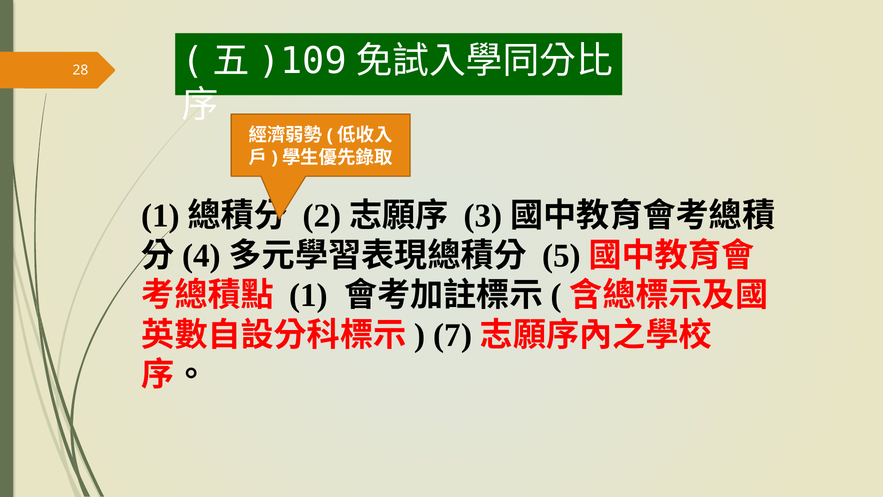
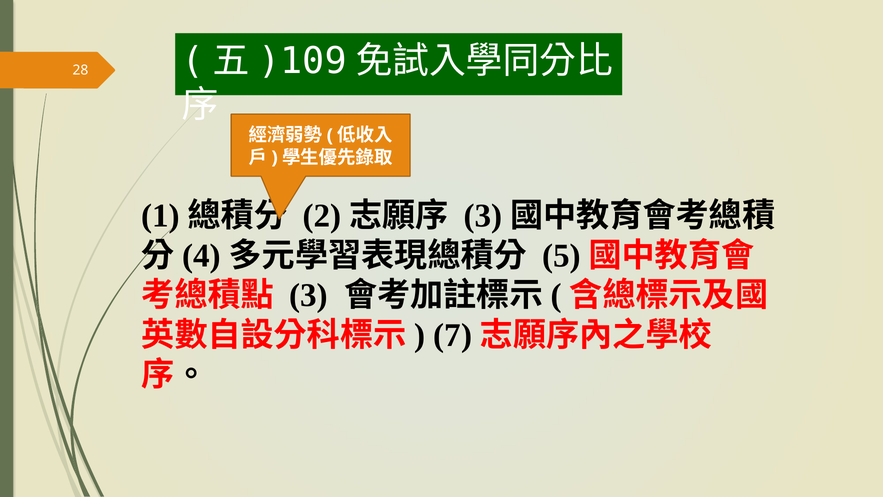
1: 1 -> 3 (309, 295)
